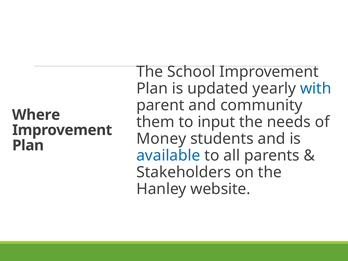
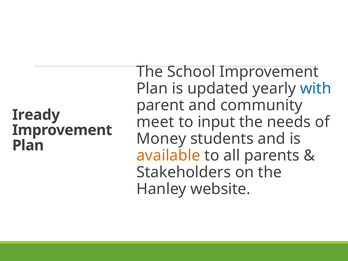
Where: Where -> Iready (36, 115)
them: them -> meet (155, 122)
available colour: blue -> orange (168, 155)
